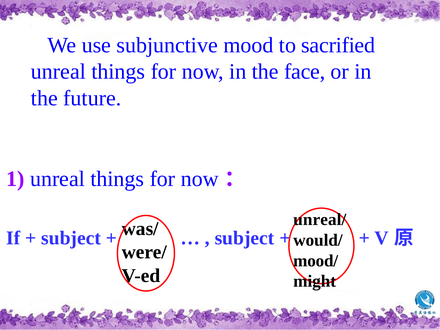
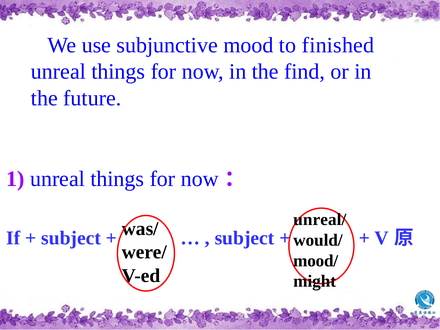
sacrified: sacrified -> finished (338, 45)
face: face -> find (305, 72)
